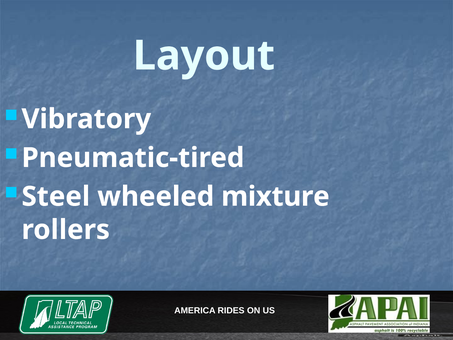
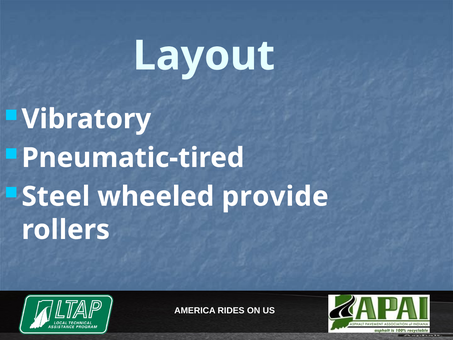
mixture: mixture -> provide (275, 196)
